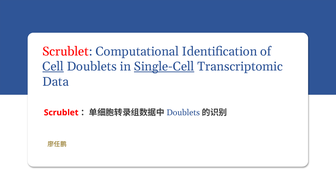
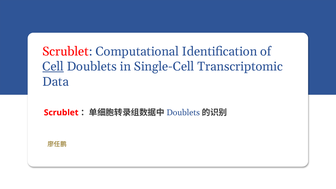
Single-Cell underline: present -> none (164, 66)
